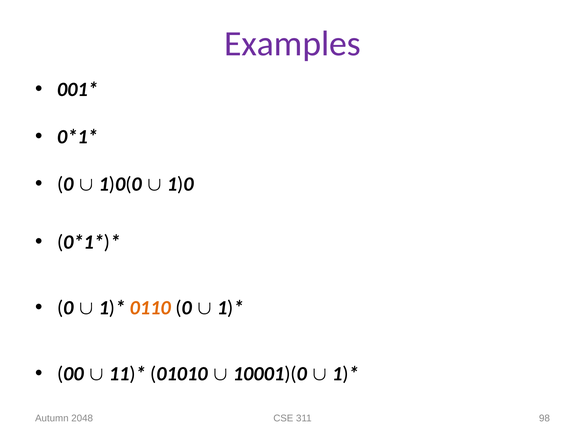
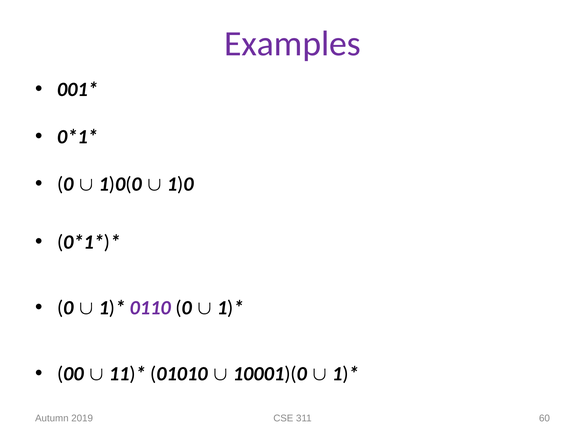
0110 colour: orange -> purple (150, 308)
2048: 2048 -> 2019 (82, 419)
98: 98 -> 60 (544, 419)
